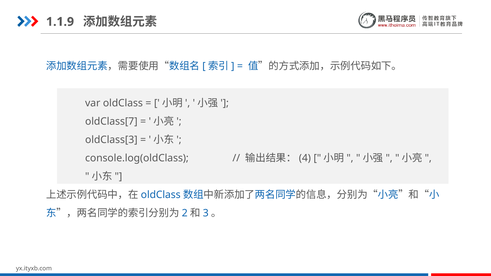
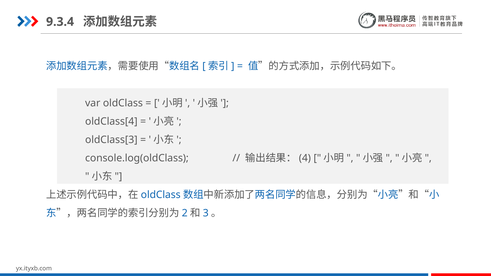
1.1.9: 1.1.9 -> 9.3.4 (60, 22)
oldClass[7: oldClass[7 -> oldClass[4 (111, 122)
